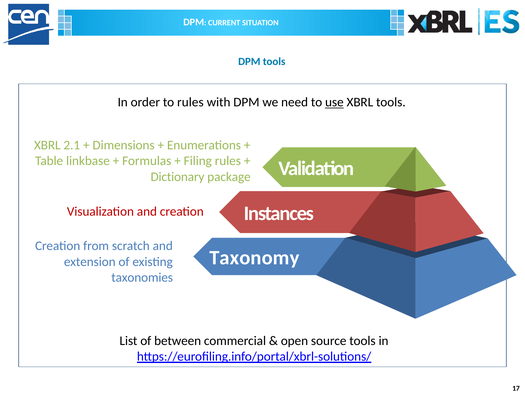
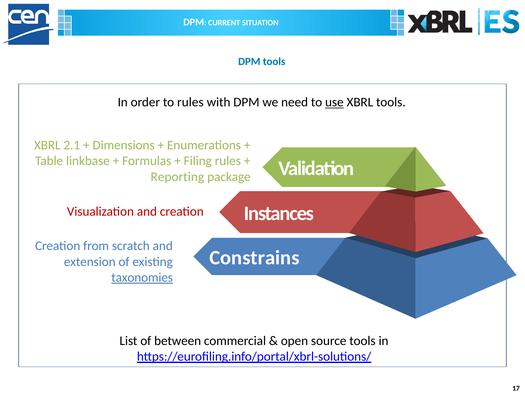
Dictionary: Dictionary -> Reporting (177, 177)
Taxonomy: Taxonomy -> Constrains (254, 258)
taxonomies underline: none -> present (142, 277)
